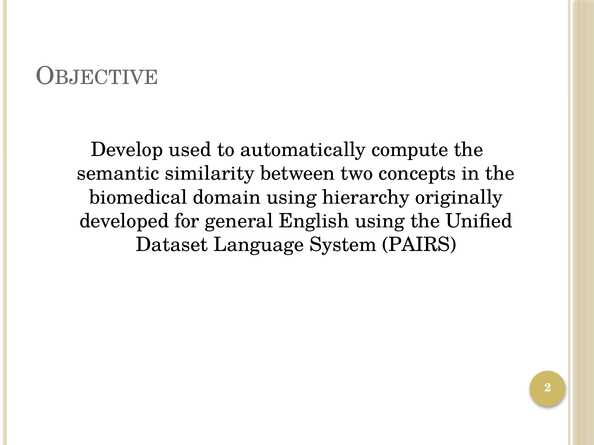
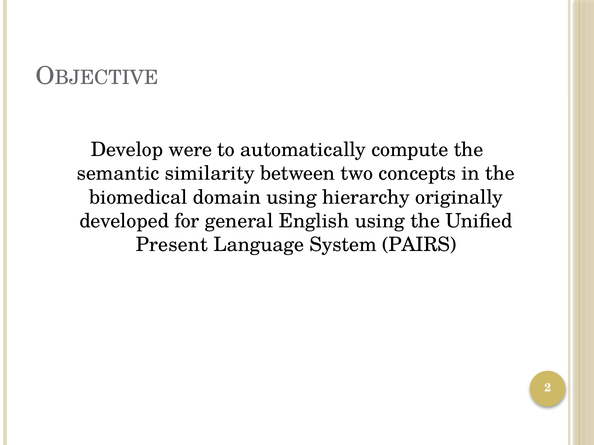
used: used -> were (190, 150)
Dataset: Dataset -> Present (172, 245)
